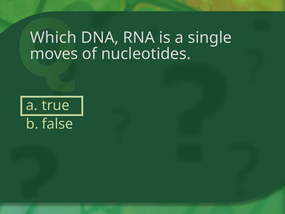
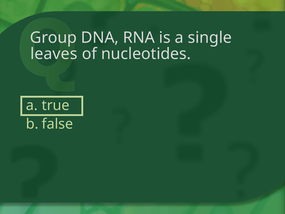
Which: Which -> Group (53, 38)
moves: moves -> leaves (54, 54)
